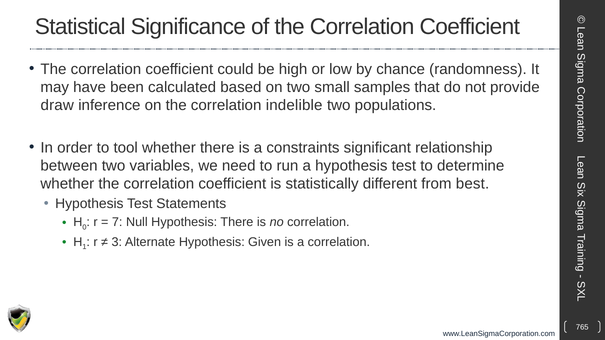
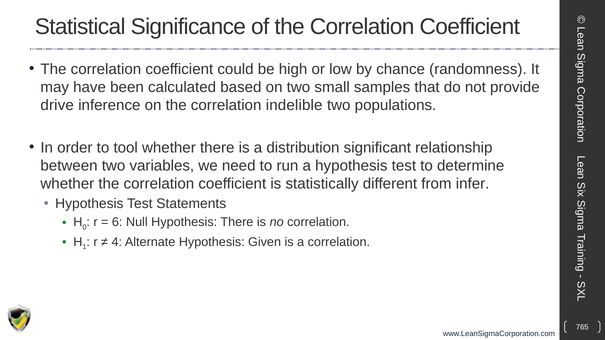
draw: draw -> drive (57, 105)
constraints: constraints -> distribution (303, 148)
best: best -> infer (473, 184)
7: 7 -> 6 (117, 222)
3: 3 -> 4 (117, 242)
